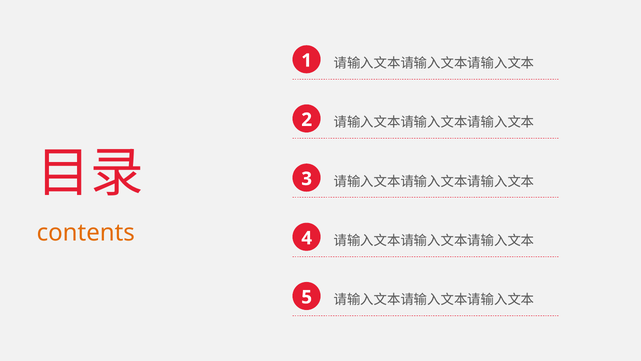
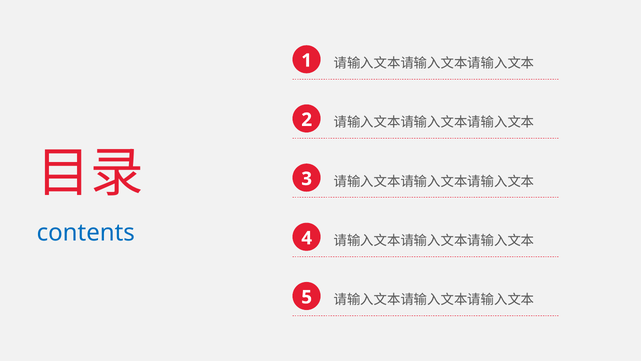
contents colour: orange -> blue (86, 233)
